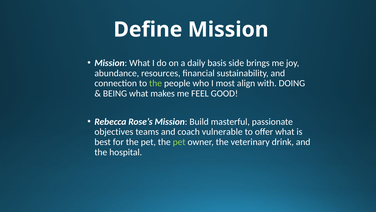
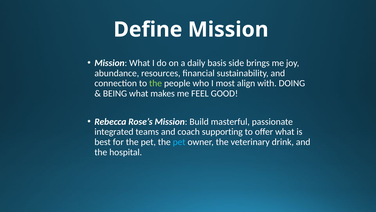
objectives: objectives -> integrated (114, 132)
vulnerable: vulnerable -> supporting (222, 132)
pet colour: light green -> light blue (179, 142)
